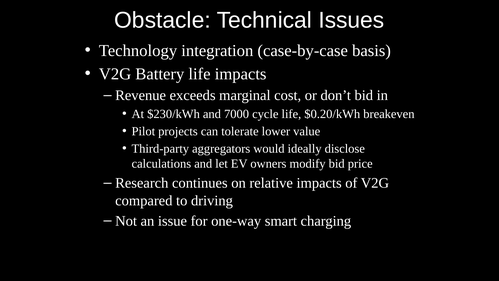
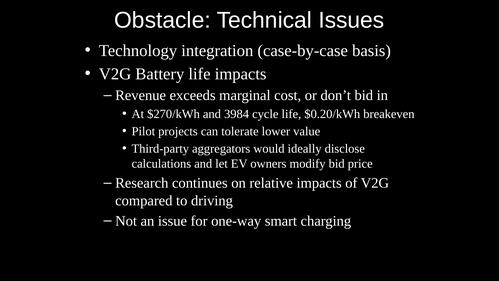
$230/kWh: $230/kWh -> $270/kWh (174, 114)
7000: 7000 -> 3984 (237, 114)
